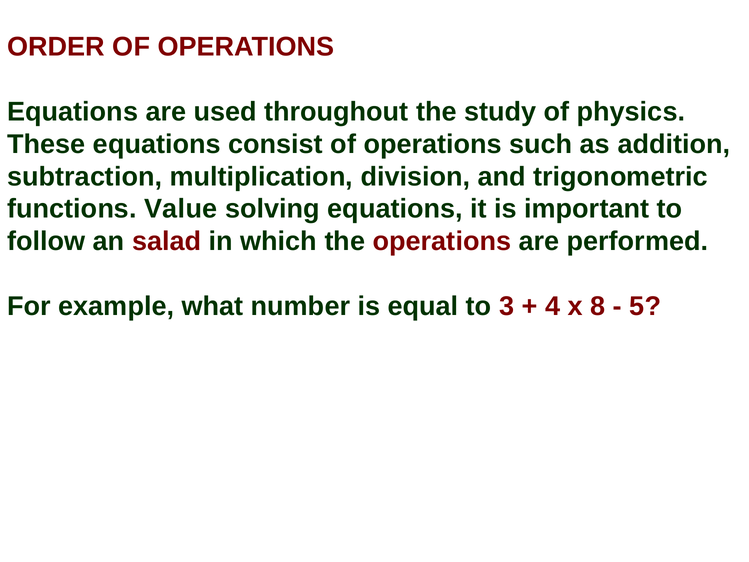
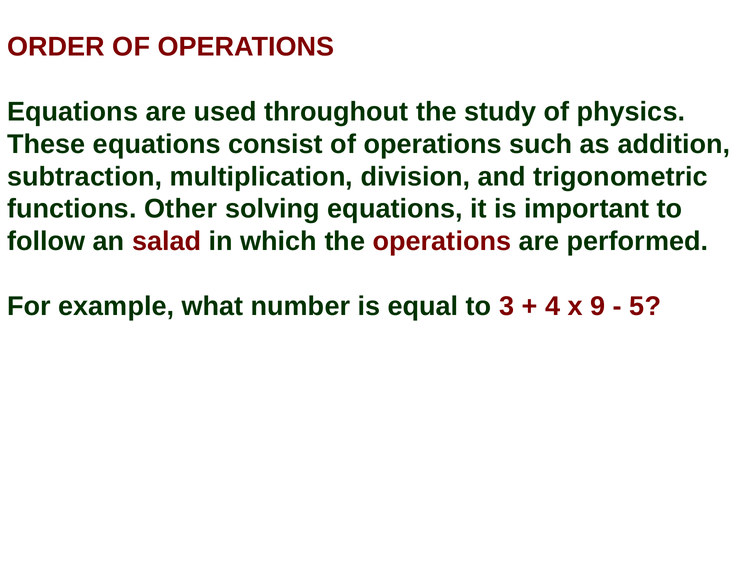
Value: Value -> Other (181, 209)
8: 8 -> 9 (598, 306)
